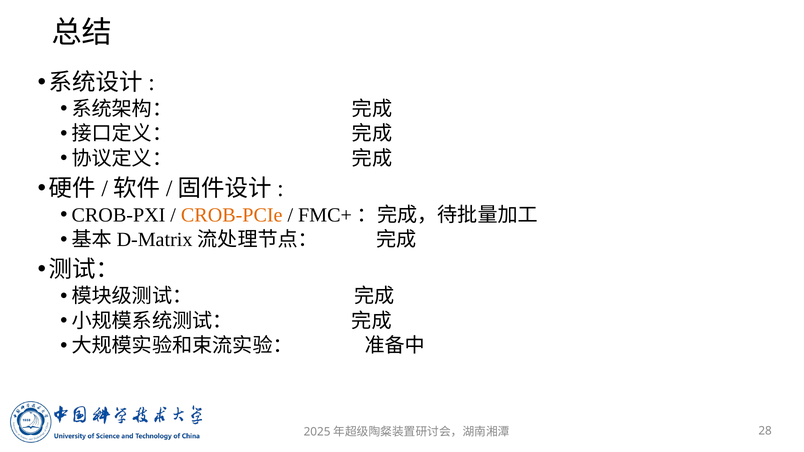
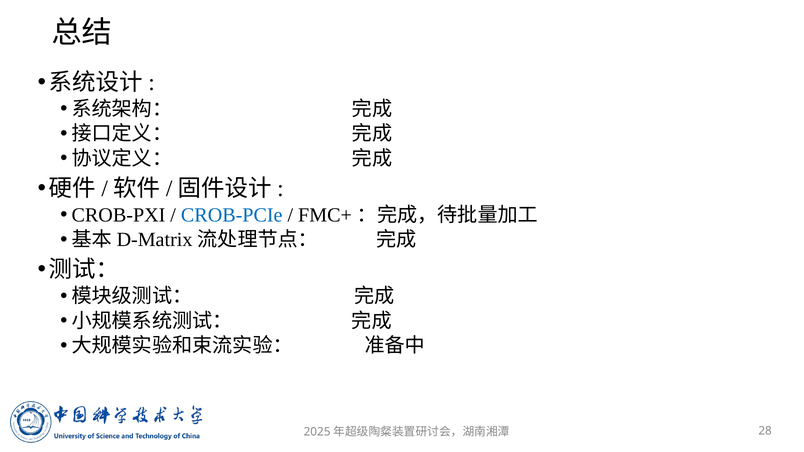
CROB-PCIe colour: orange -> blue (232, 215)
